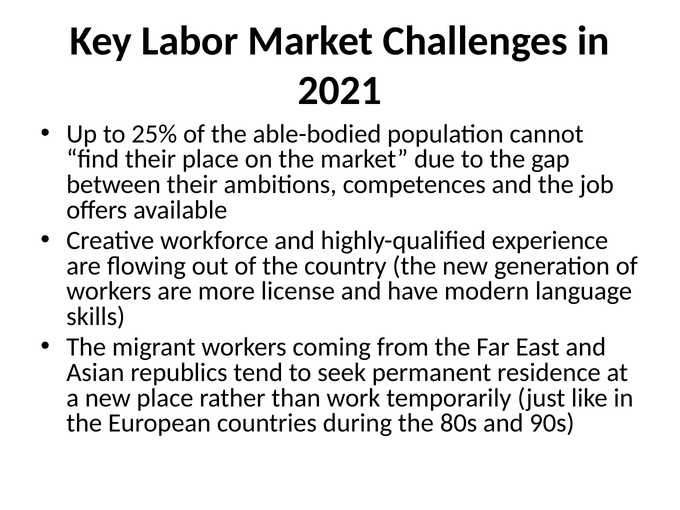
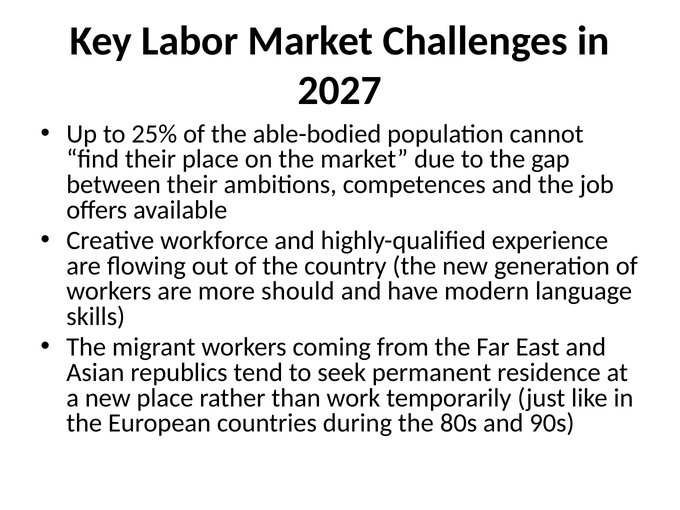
2021: 2021 -> 2027 (340, 91)
license: license -> should (298, 291)
